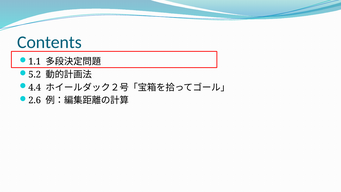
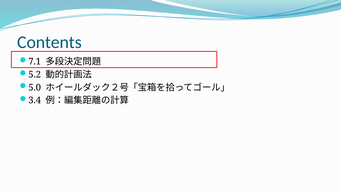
1.1: 1.1 -> 7.1 (35, 62)
4.4: 4.4 -> 5.0 (35, 87)
2.6: 2.6 -> 3.4 (35, 100)
